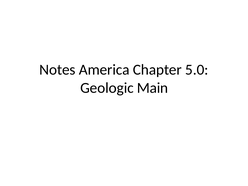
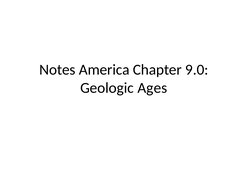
5.0: 5.0 -> 9.0 (197, 70)
Main: Main -> Ages (152, 88)
